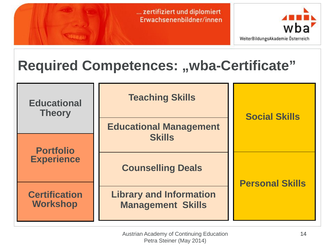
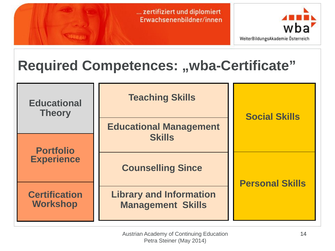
Deals: Deals -> Since (190, 168)
